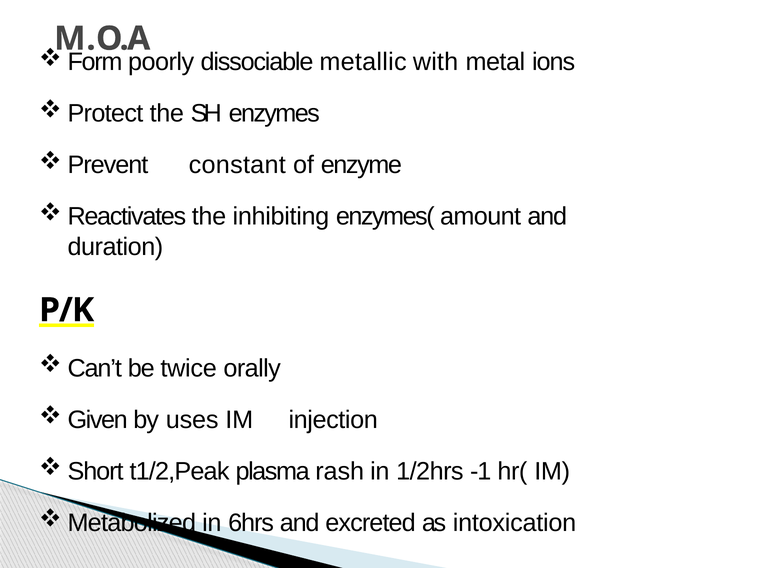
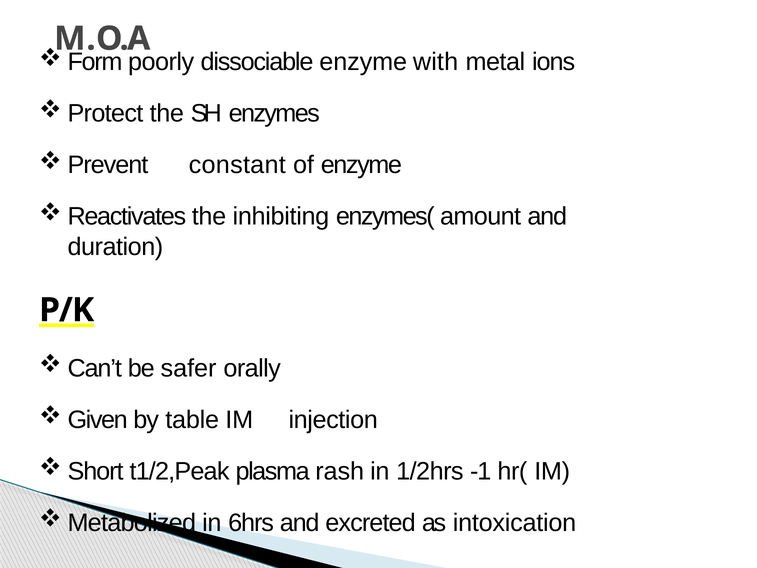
dissociable metallic: metallic -> enzyme (363, 62)
twice: twice -> safer (189, 368)
uses: uses -> table (192, 419)
